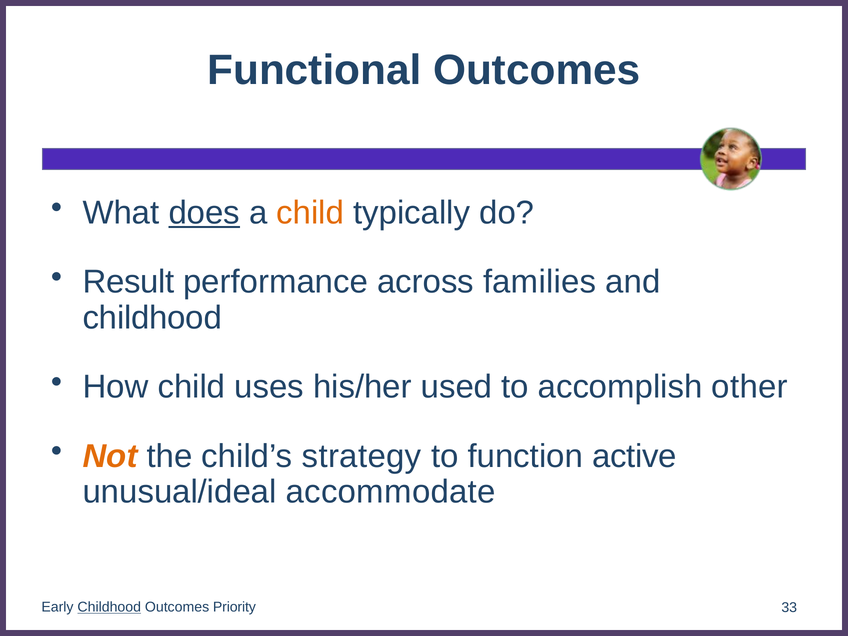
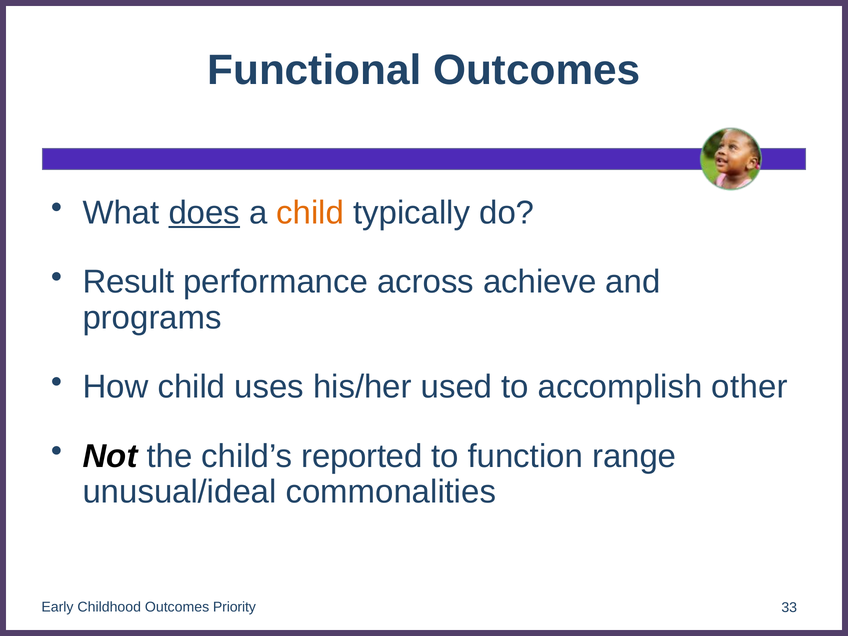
families: families -> achieve (540, 282)
childhood: childhood -> programs (152, 318)
Not colour: orange -> black (110, 456)
strategy: strategy -> reported (362, 456)
active: active -> range (634, 456)
accommodate: accommodate -> commonalities (391, 492)
Childhood underline: present -> none (109, 607)
